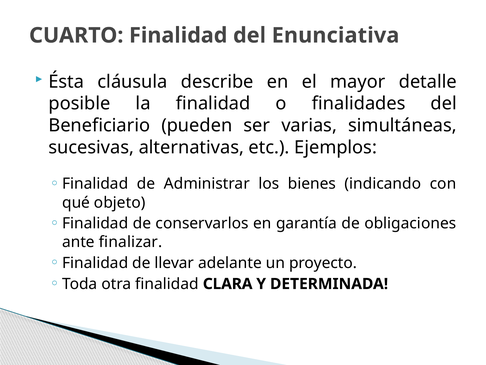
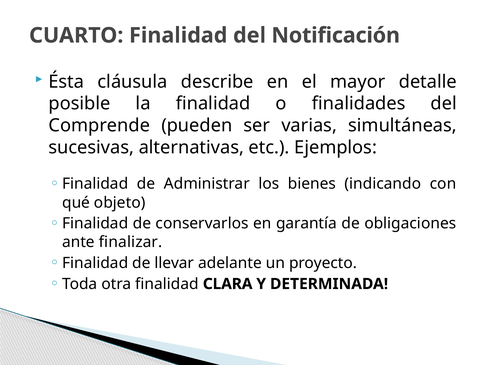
Enunciativa: Enunciativa -> Notificación (336, 35)
Beneficiario: Beneficiario -> Comprende (99, 125)
